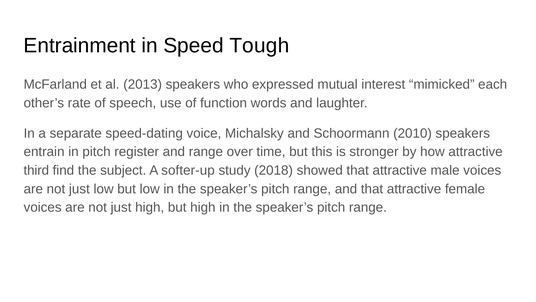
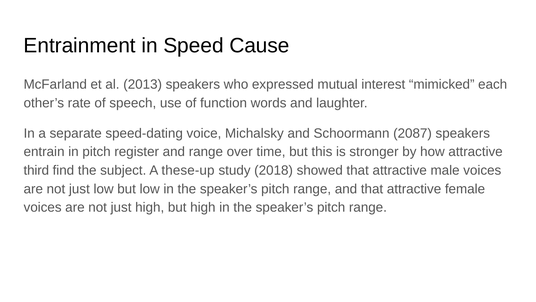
Tough: Tough -> Cause (259, 45)
2010: 2010 -> 2087 (413, 133)
softer-up: softer-up -> these-up (188, 170)
